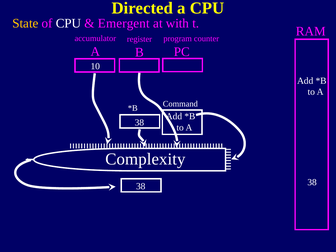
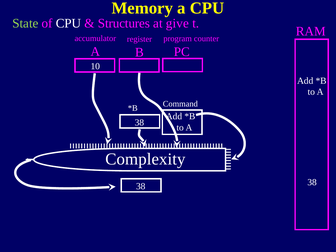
Directed: Directed -> Memory (142, 8)
State colour: yellow -> light green (25, 23)
Emergent: Emergent -> Structures (124, 23)
with: with -> give (177, 23)
